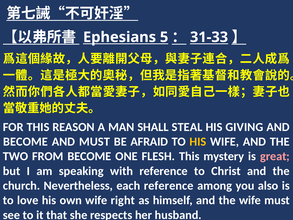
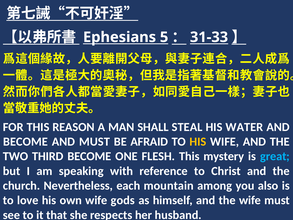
GIVING: GIVING -> WATER (244, 127)
FROM: FROM -> THIRD (48, 156)
great colour: pink -> light blue (275, 156)
each reference: reference -> mountain (169, 185)
right: right -> gods (123, 200)
